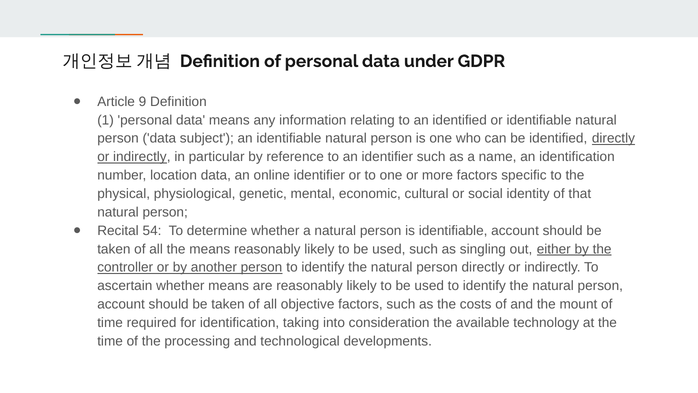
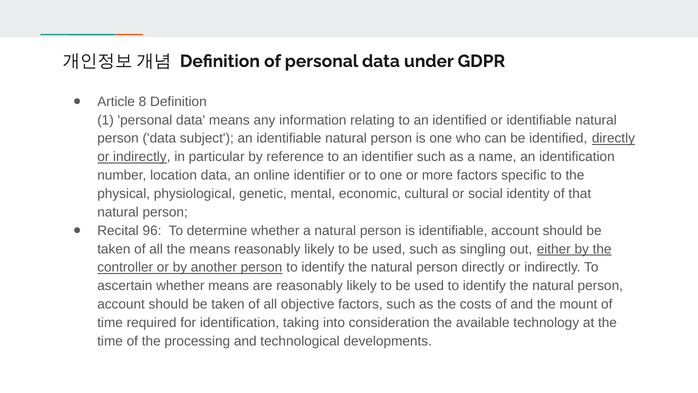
9: 9 -> 8 (143, 102)
54: 54 -> 96 (152, 230)
